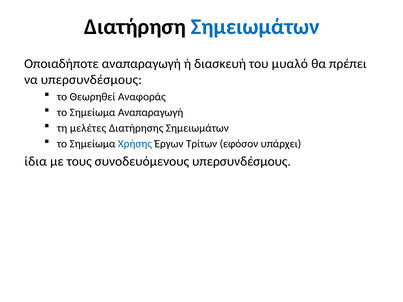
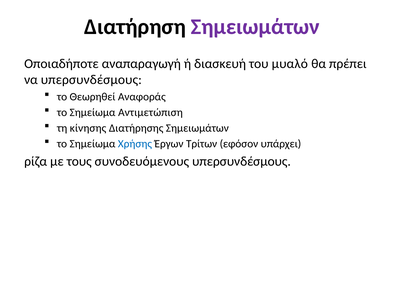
Σημειωμάτων colour: blue -> purple (255, 27)
Σημείωμα Αναπαραγωγή: Αναπαραγωγή -> Αντιμετώπιση (150, 112)
μελέτες: μελέτες -> κίνησης (88, 128)
ίδια: ίδια -> ρίζα (36, 161)
